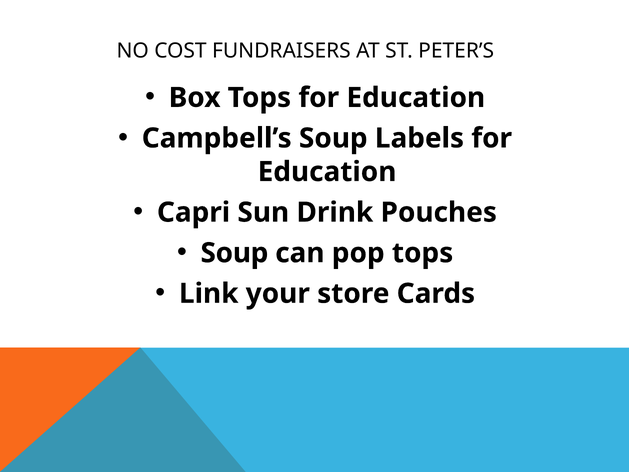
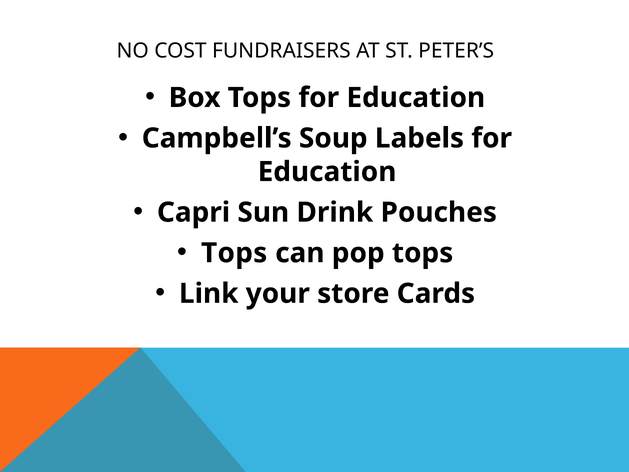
Soup: Soup -> Tops (234, 253)
